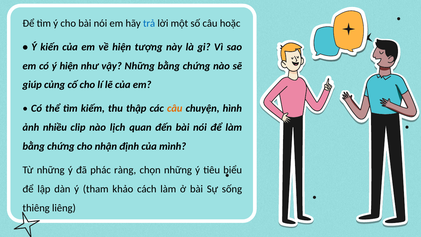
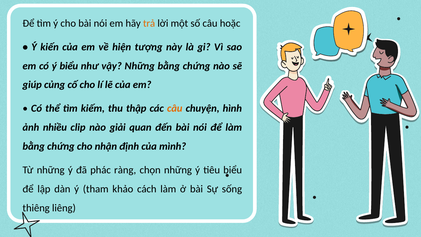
trả colour: blue -> orange (149, 23)
ý hiện: hiện -> biểu (69, 66)
lịch: lịch -> giải (118, 127)
